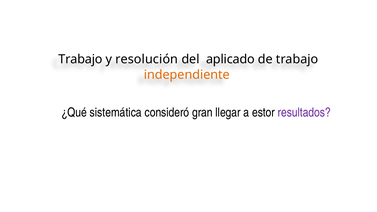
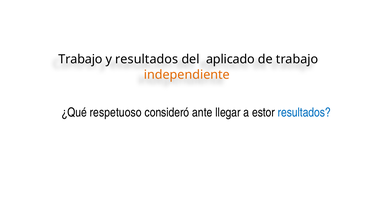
y resolución: resolución -> resultados (147, 59)
sistemática: sistemática -> respetuoso (116, 112)
gran: gran -> ante (202, 112)
resultados colour: purple -> blue (304, 112)
